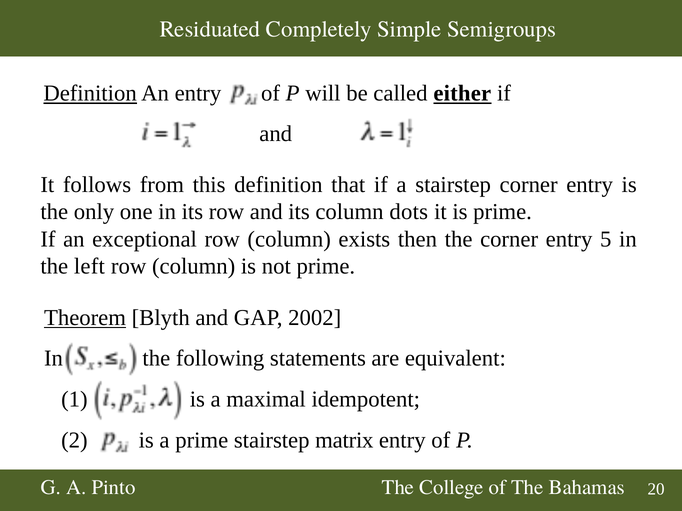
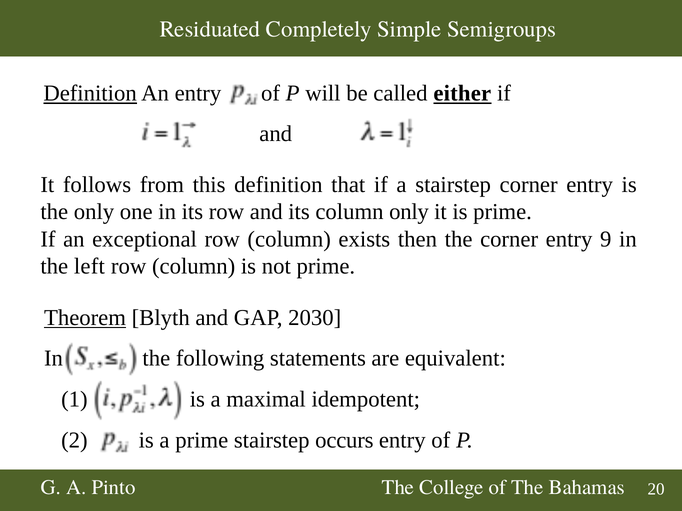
column dots: dots -> only (409, 212)
5: 5 -> 9 (606, 239)
2002: 2002 -> 2030 (315, 318)
matrix: matrix -> occurs (344, 441)
